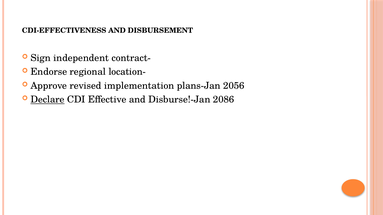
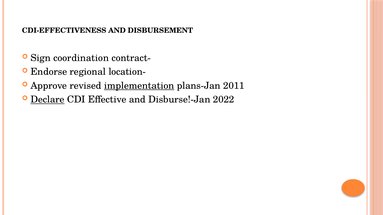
independent: independent -> coordination (81, 58)
implementation underline: none -> present (139, 86)
2056: 2056 -> 2011 (234, 86)
2086: 2086 -> 2022 (224, 100)
